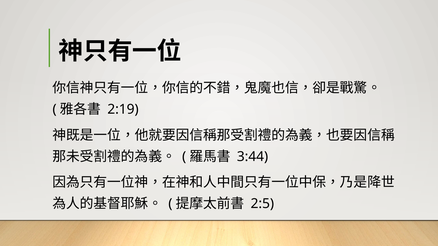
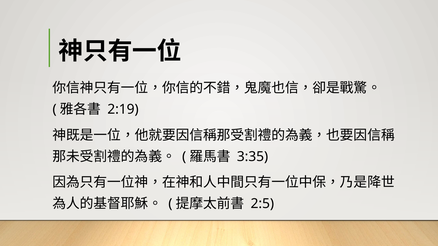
3:44: 3:44 -> 3:35 (253, 157)
